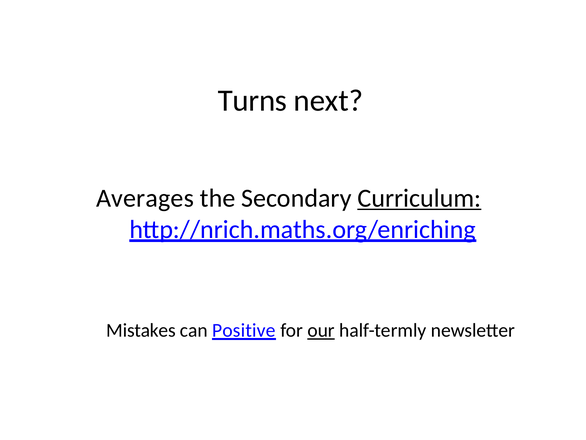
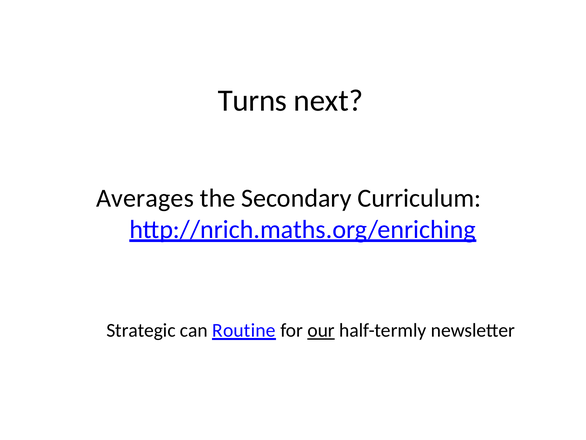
Curriculum underline: present -> none (419, 198)
Mistakes: Mistakes -> Strategic (141, 330)
Positive: Positive -> Routine (244, 330)
